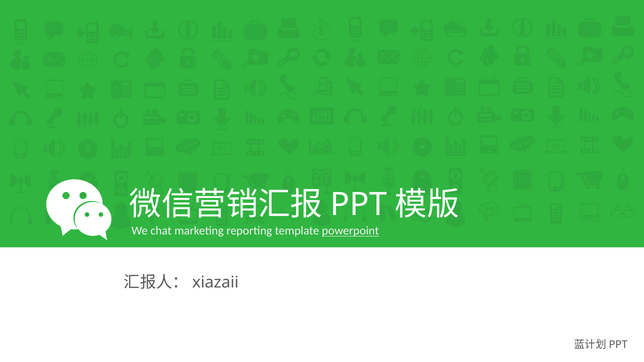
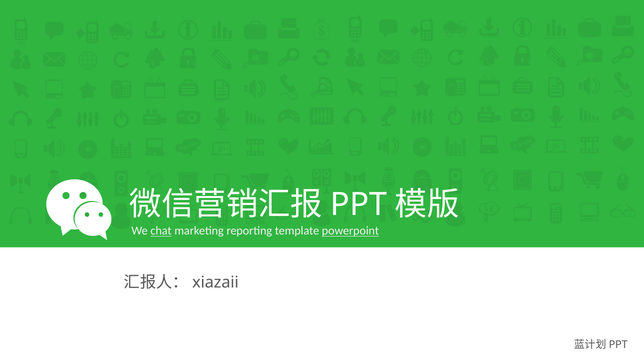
chat underline: none -> present (161, 231)
